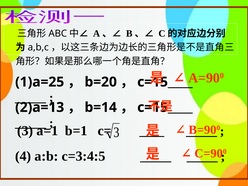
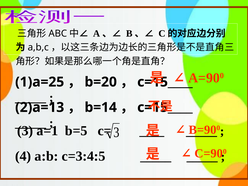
b=1: b=1 -> b=5 (76, 131)
